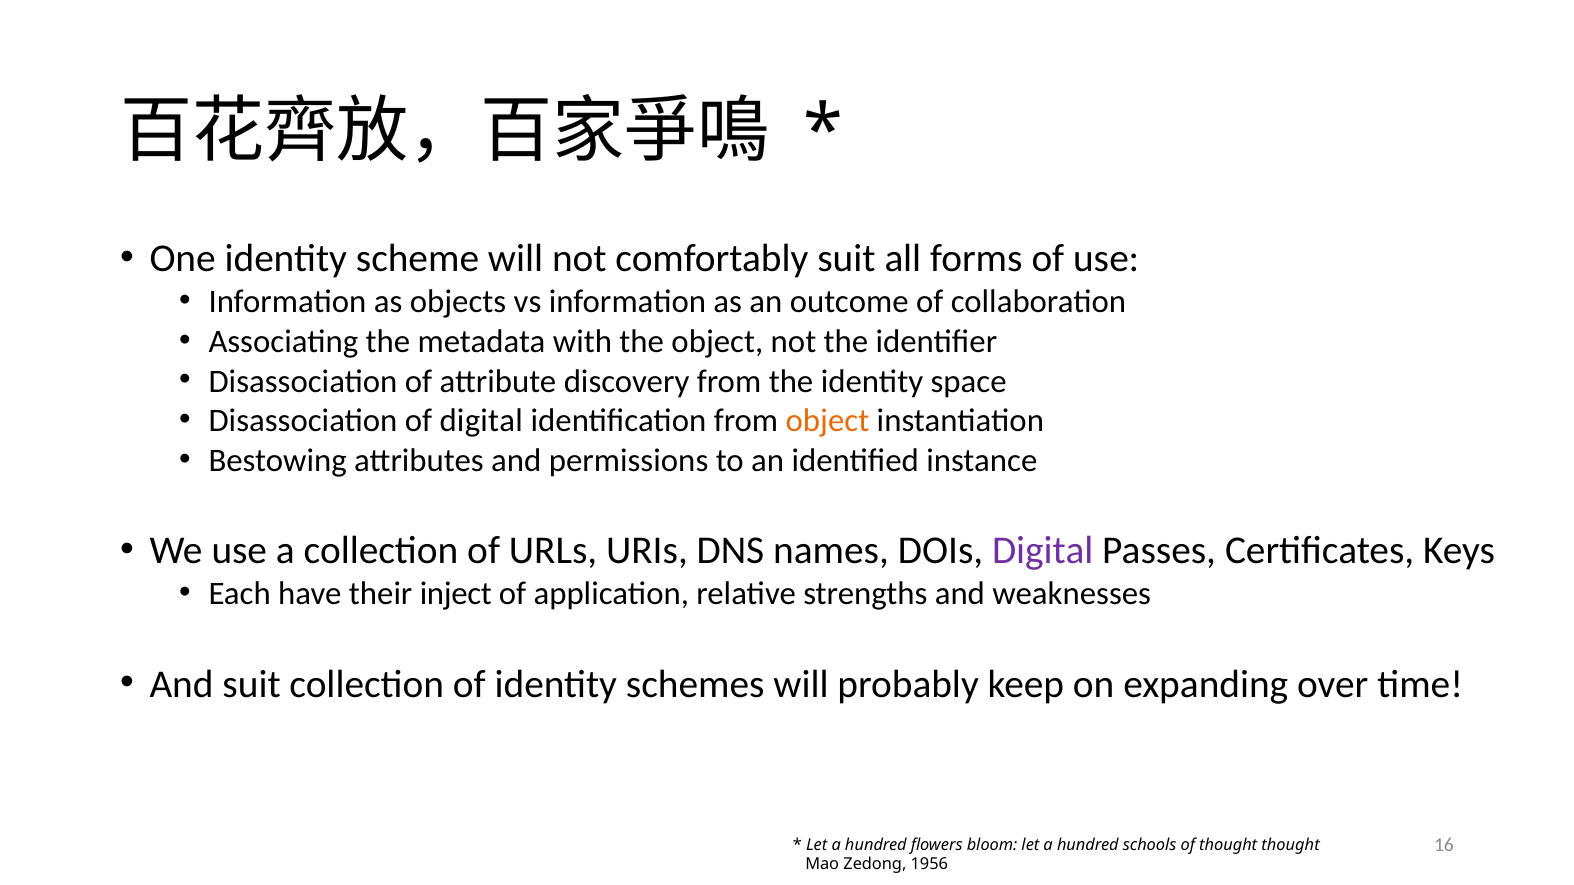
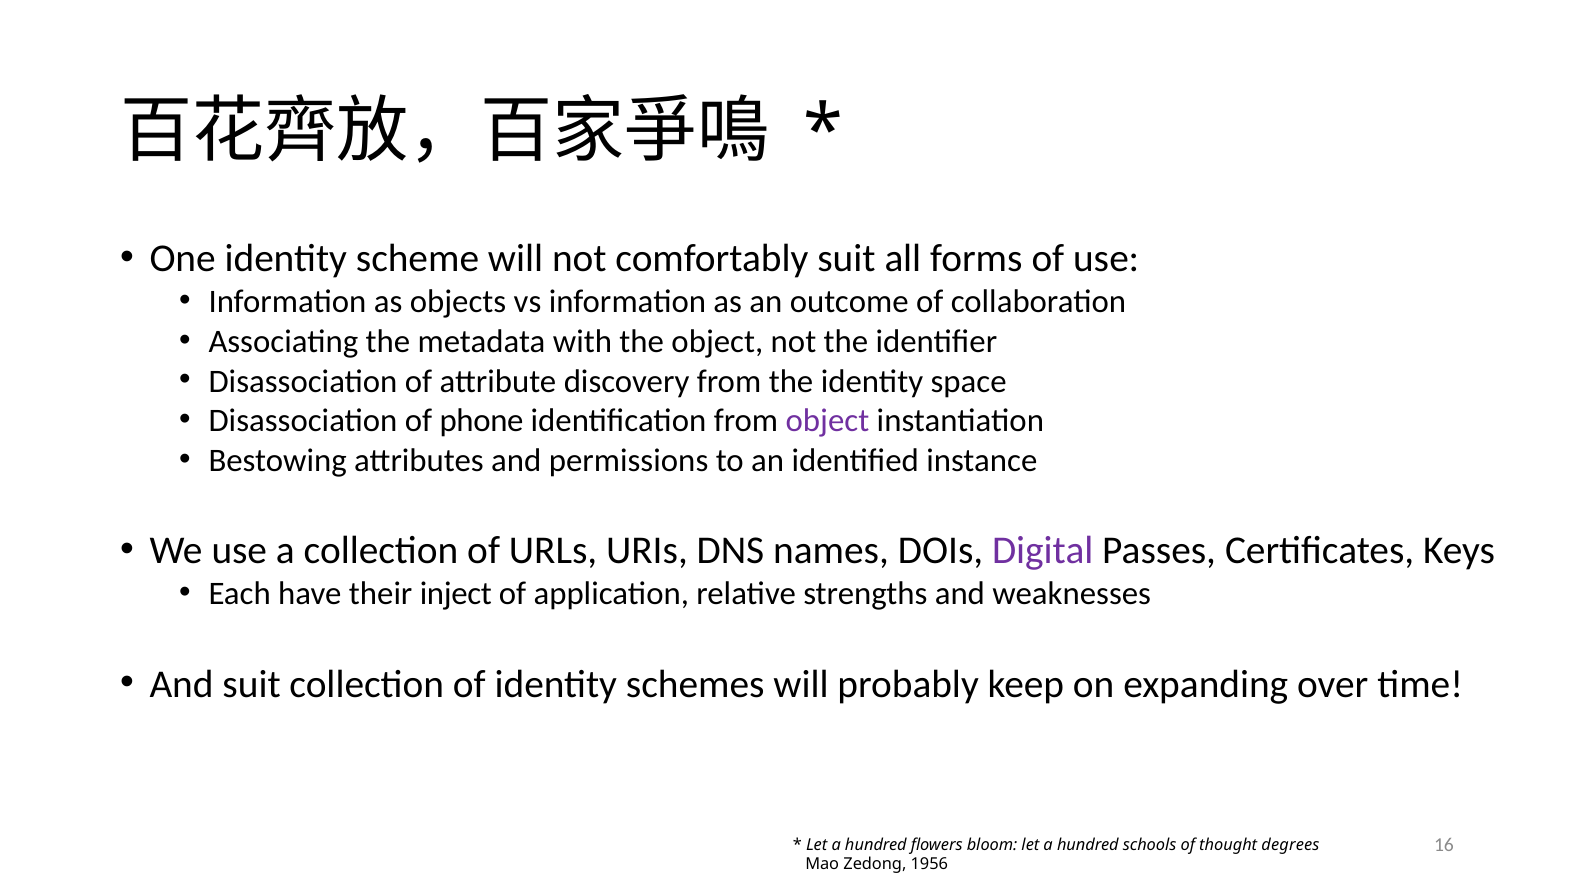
of digital: digital -> phone (482, 421)
object colour: orange -> purple (827, 421)
thought thought: thought -> degrees (1290, 845)
